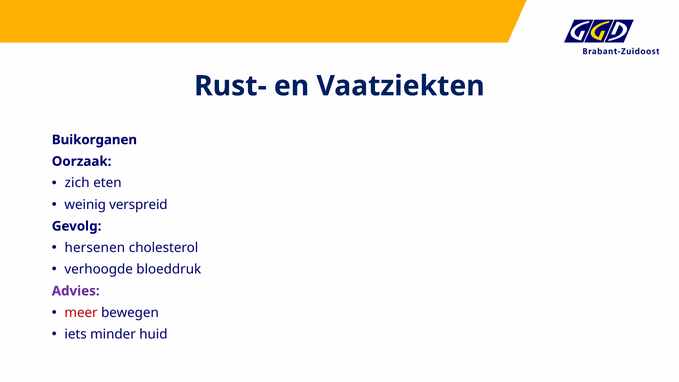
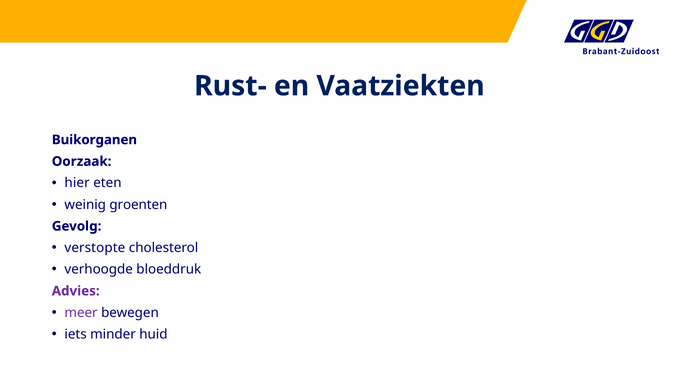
zich: zich -> hier (77, 183)
verspreid: verspreid -> groenten (138, 205)
hersenen: hersenen -> verstopte (95, 248)
meer colour: red -> purple (81, 313)
